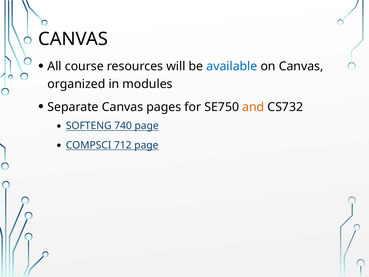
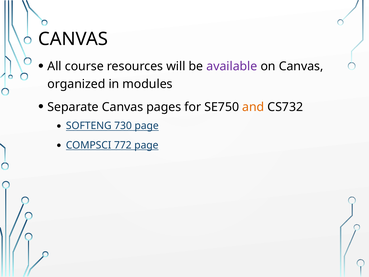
available colour: blue -> purple (232, 66)
740: 740 -> 730 (123, 126)
712: 712 -> 772 (123, 145)
